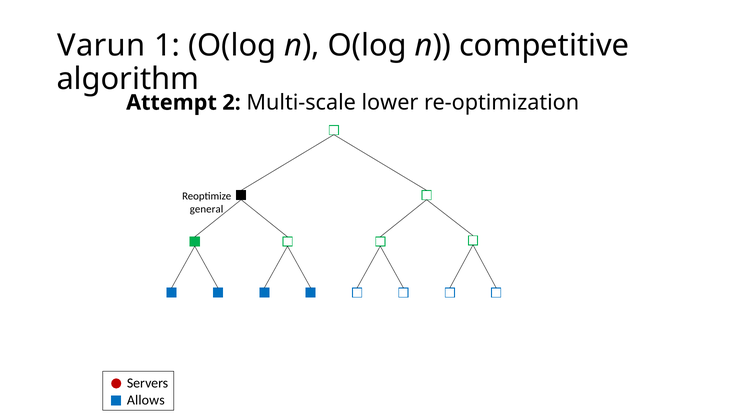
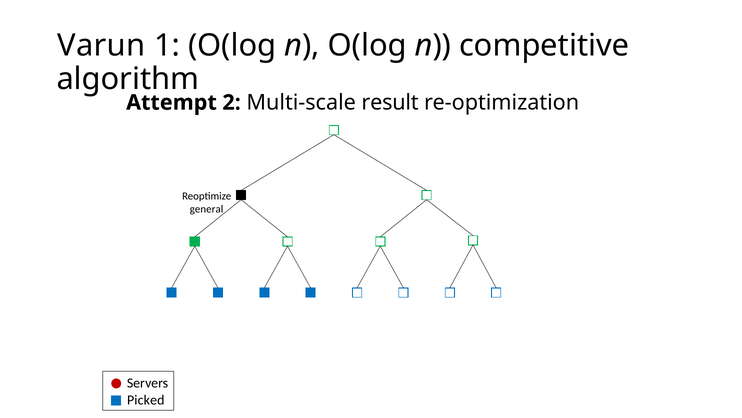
lower: lower -> result (390, 102)
Allows: Allows -> Picked (146, 399)
